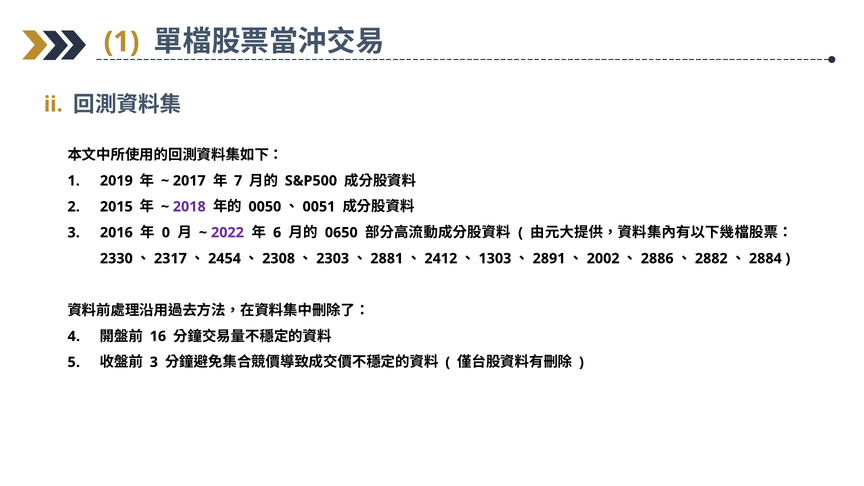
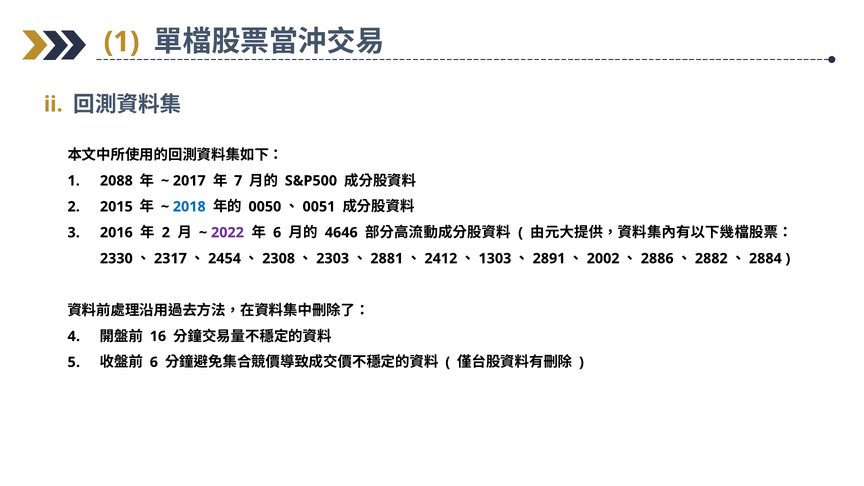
2019: 2019 -> 2088 (116, 181)
2018 colour: purple -> blue (189, 207)
0: 0 -> 2 (166, 233)
0650: 0650 -> 4646 (341, 233)
3: 3 -> 6 (154, 362)
